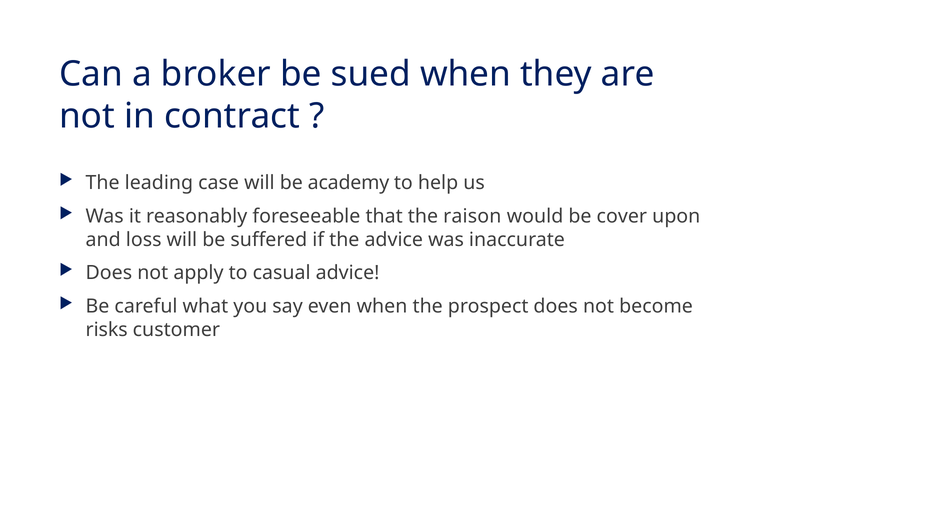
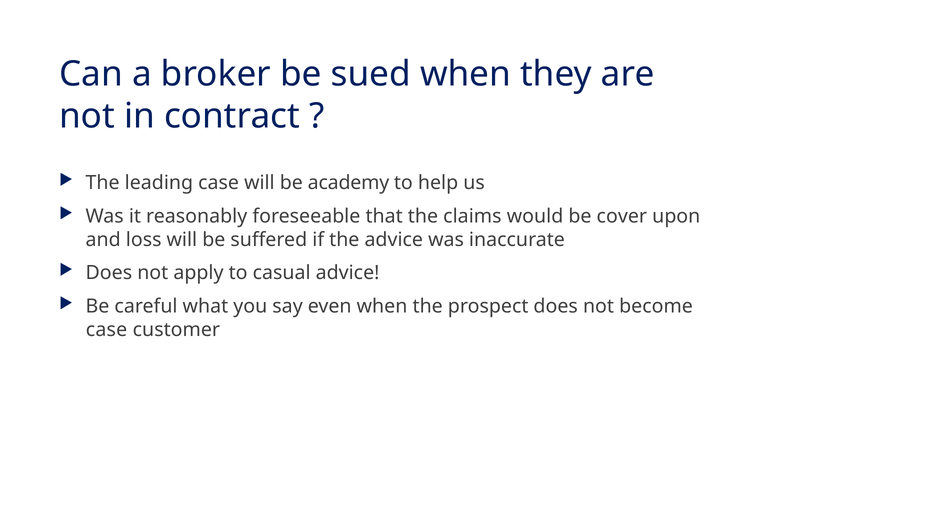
raison: raison -> claims (472, 216)
risks: risks -> case (107, 330)
